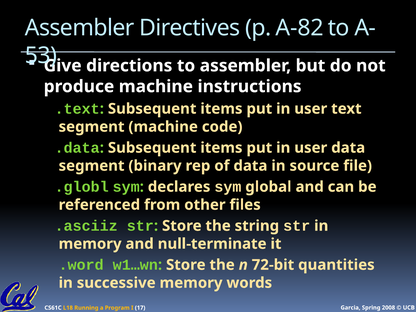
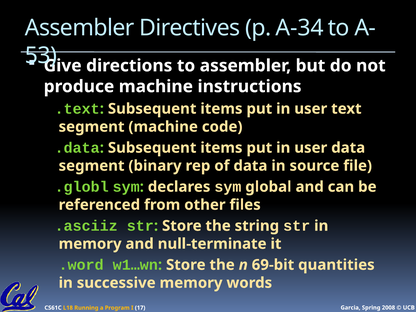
A-82: A-82 -> A-34 (300, 28)
72-bit: 72-bit -> 69-bit (273, 265)
